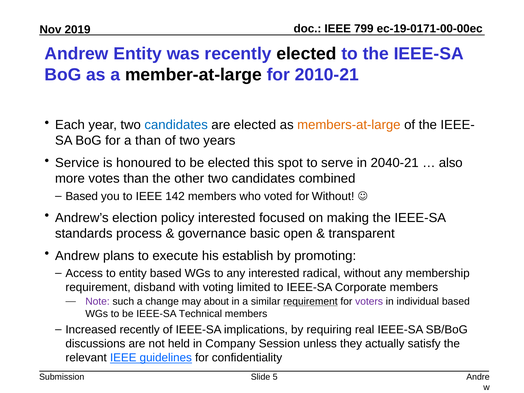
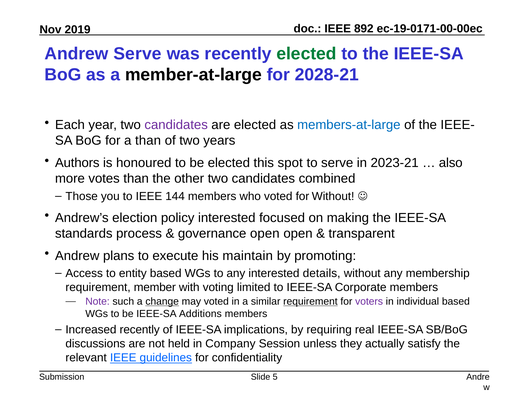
799: 799 -> 892 (364, 29)
Andrew Entity: Entity -> Serve (138, 54)
elected colour: black -> green (306, 54)
2010-21: 2010-21 -> 2028-21 (327, 75)
candidates colour: blue -> purple (176, 125)
members-at-large colour: orange -> blue (349, 125)
Service: Service -> Authors (77, 163)
2040-21: 2040-21 -> 2023-21 (395, 163)
Based: Based -> Those (82, 196)
142: 142 -> 144 (175, 196)
governance basic: basic -> open (265, 234)
establish: establish -> maintain (248, 256)
radical: radical -> details (322, 273)
disband: disband -> member (155, 287)
change underline: none -> present (162, 301)
may about: about -> voted (216, 301)
Technical: Technical -> Additions (200, 314)
